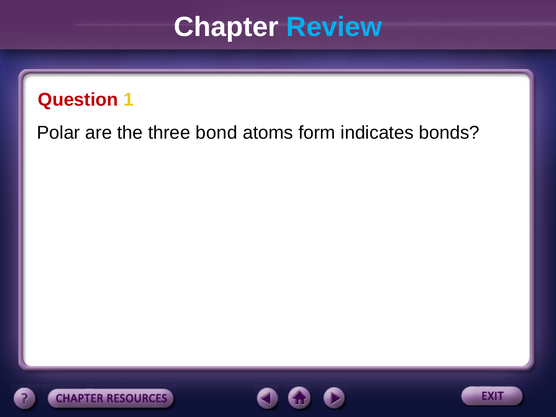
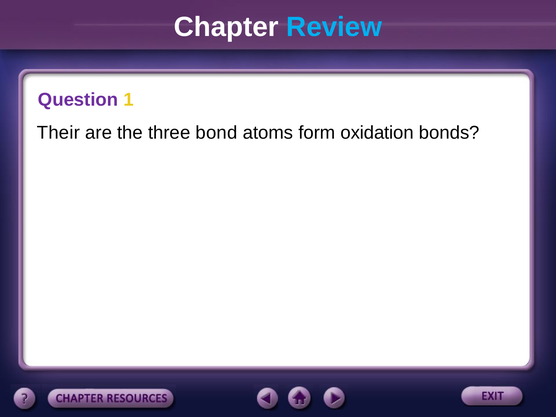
Question colour: red -> purple (78, 100)
Polar: Polar -> Their (58, 133)
indicates: indicates -> oxidation (377, 133)
